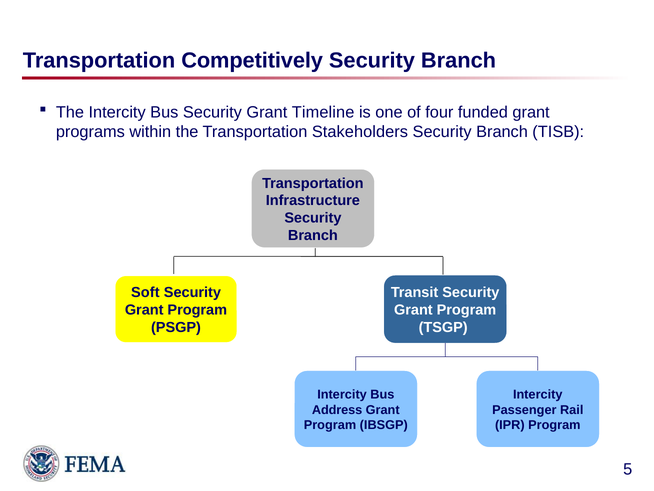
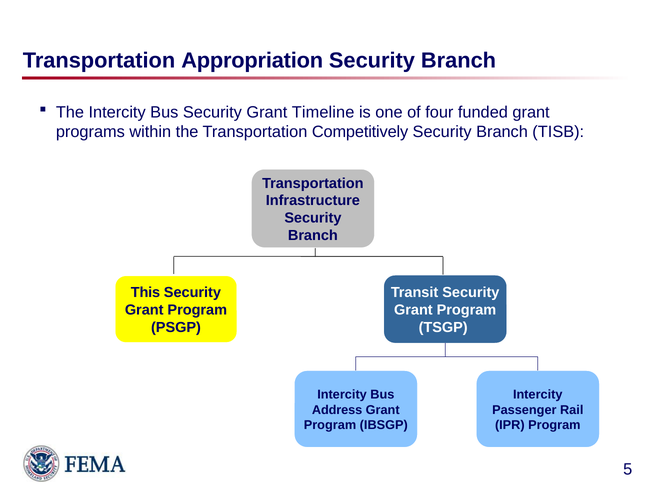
Competitively: Competitively -> Appropriation (252, 60)
Stakeholders: Stakeholders -> Competitively (360, 132)
Soft: Soft -> This (145, 292)
